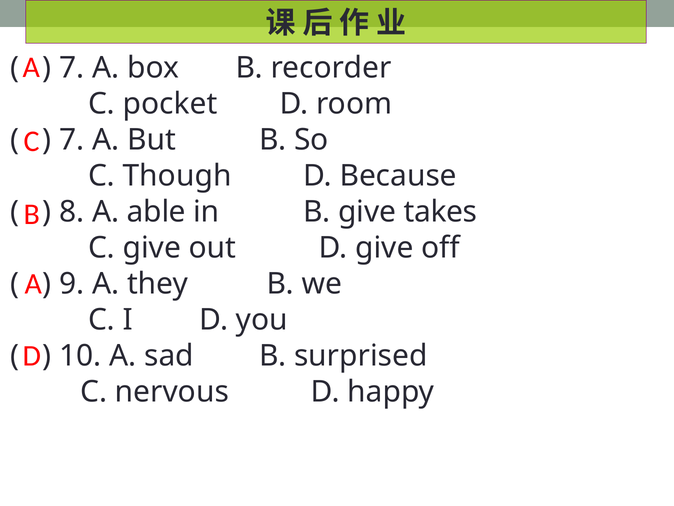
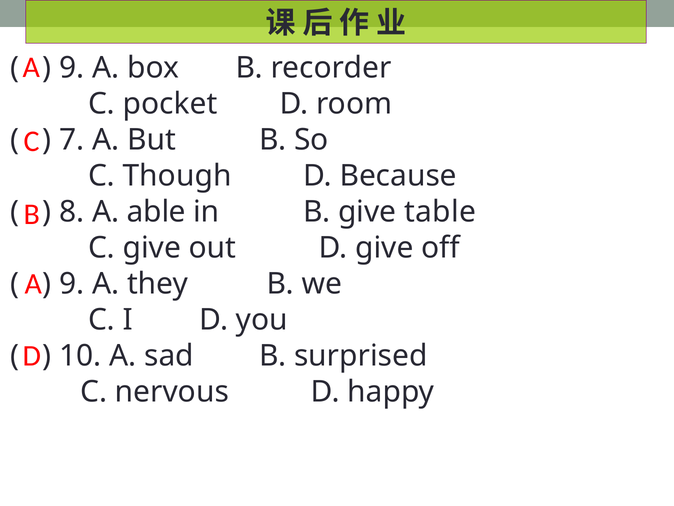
7: 7 -> 9 (72, 68)
takes: takes -> table (440, 212)
